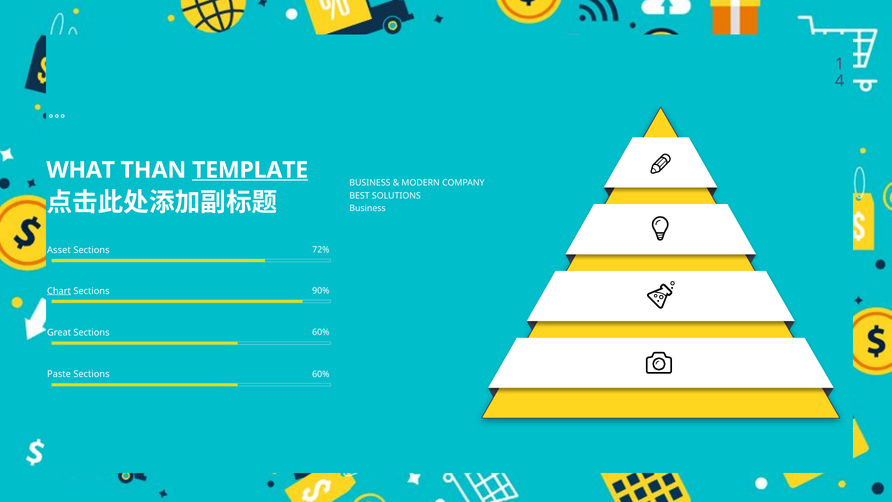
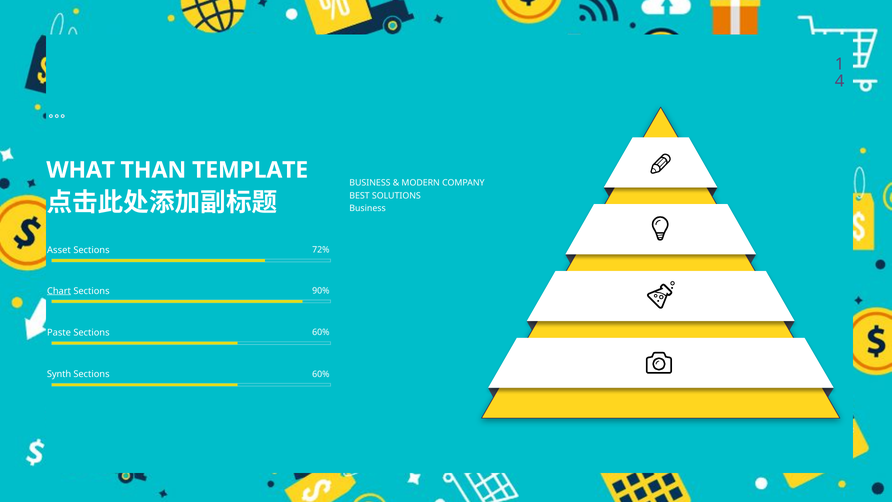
TEMPLATE underline: present -> none (250, 170)
Great: Great -> Paste (59, 332)
Paste: Paste -> Synth (59, 374)
